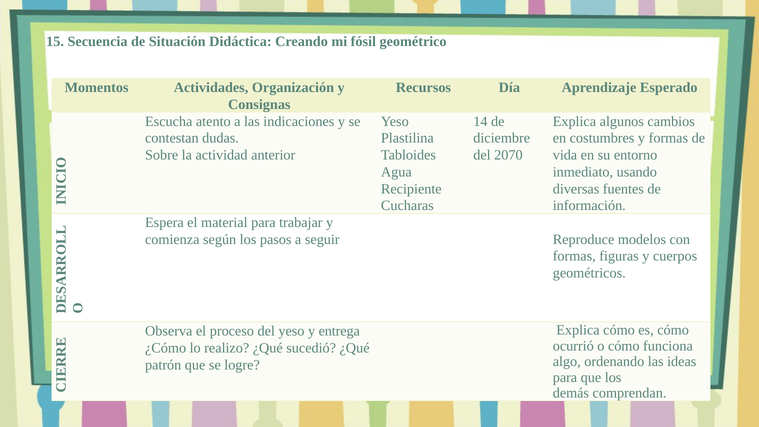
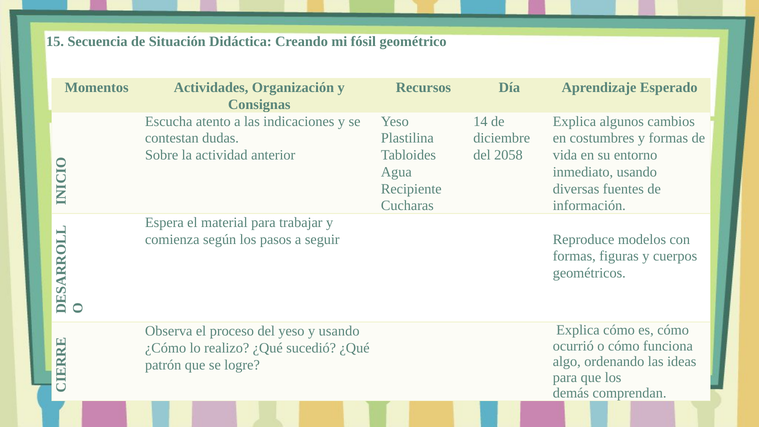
2070: 2070 -> 2058 (508, 155)
y entrega: entrega -> usando (339, 331)
